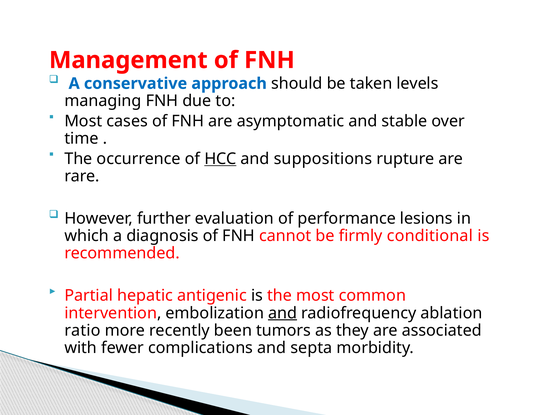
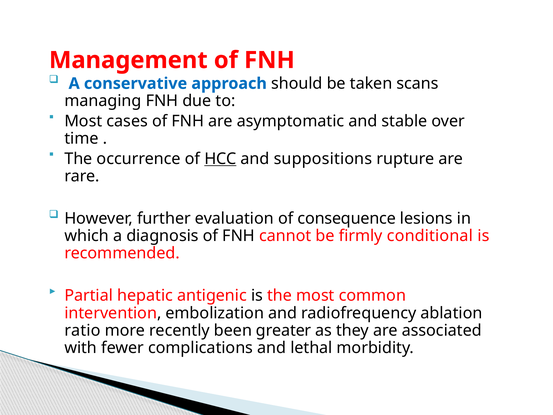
levels: levels -> scans (418, 83)
performance: performance -> consequence (347, 218)
and underline: present -> none (283, 313)
tumors: tumors -> greater (284, 330)
septa: septa -> lethal (311, 348)
